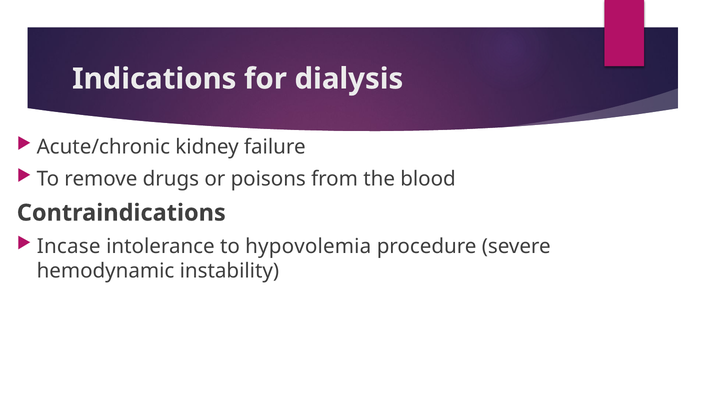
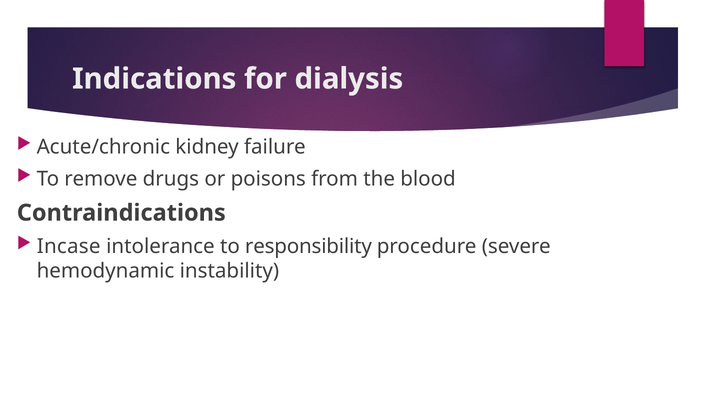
hypovolemia: hypovolemia -> responsibility (308, 247)
